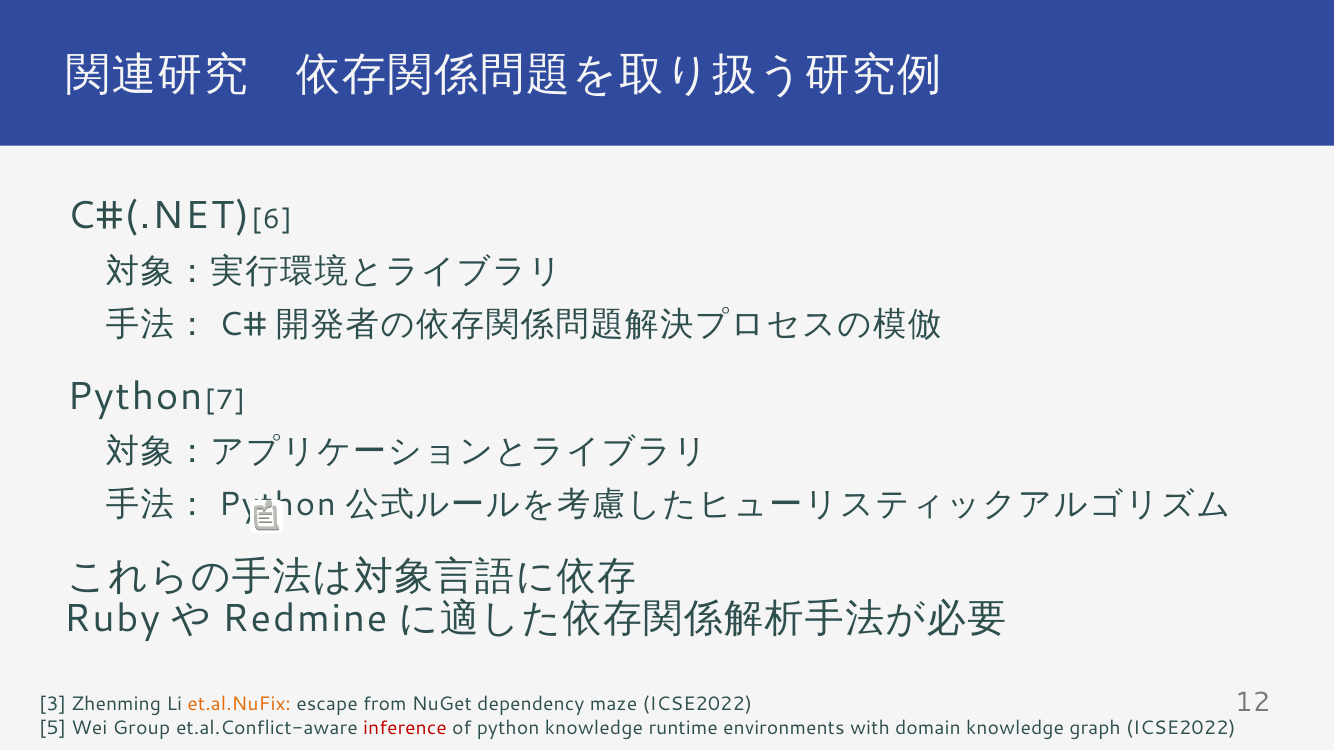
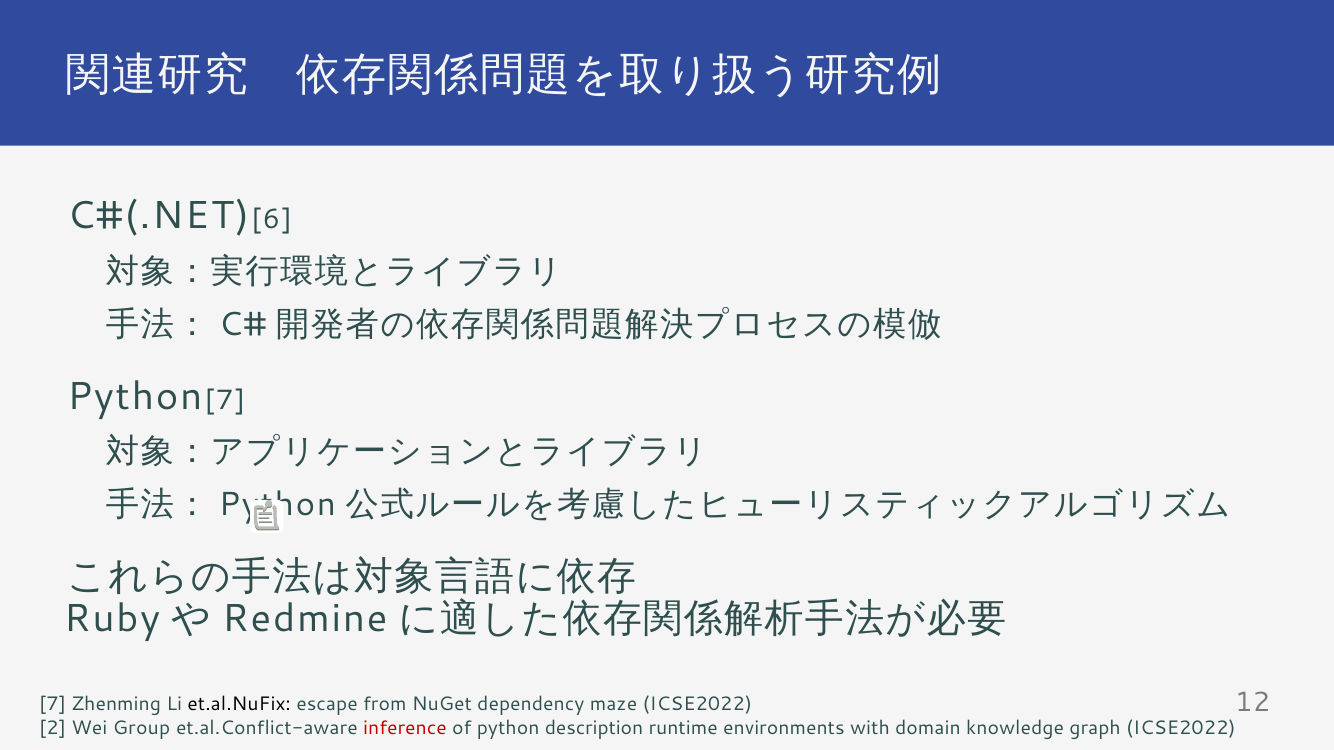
3: 3 -> 7 (53, 705)
et.al.NuFix colour: orange -> black (239, 705)
5: 5 -> 2 (53, 728)
python knowledge: knowledge -> description (594, 728)
